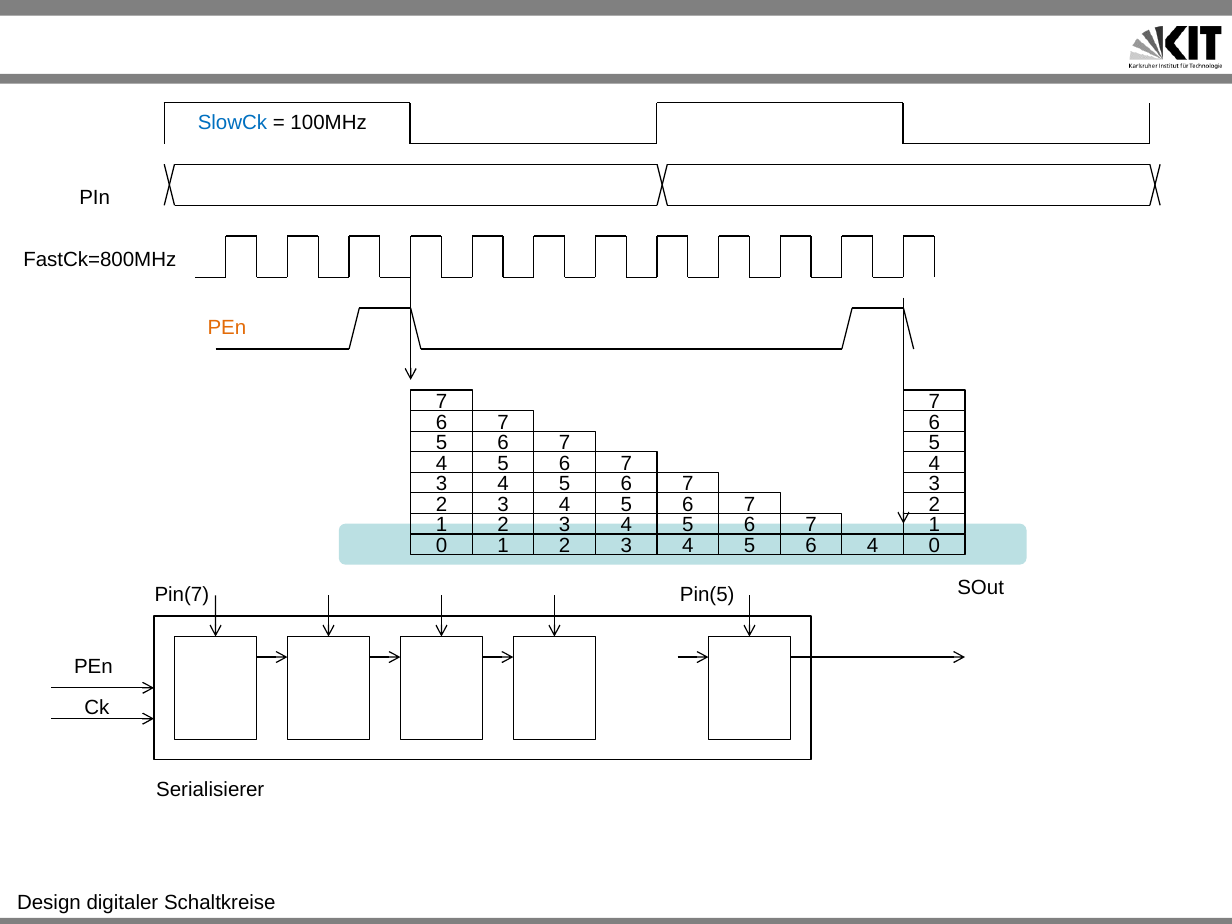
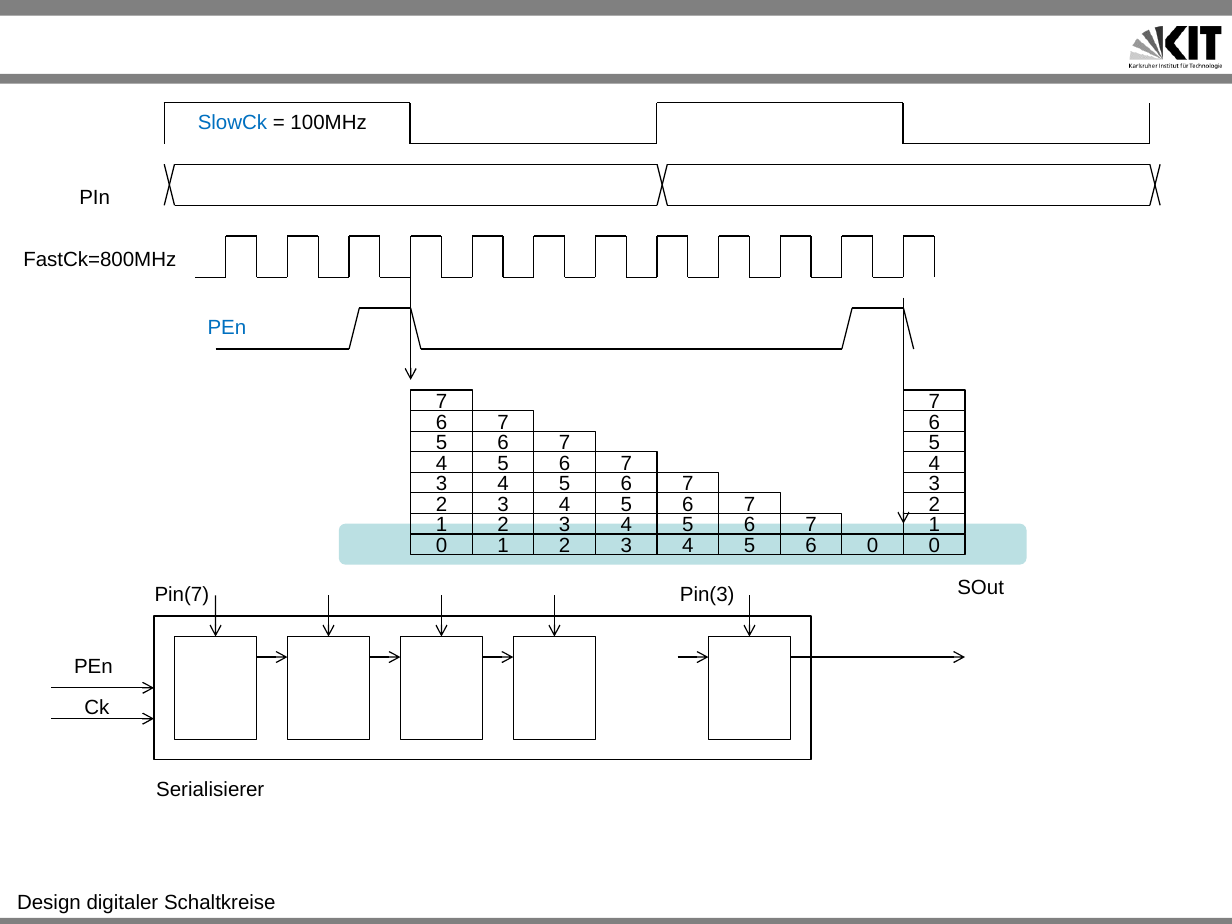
PEn colour: orange -> blue (227, 328)
6 4: 4 -> 0 (873, 546)
Pin(5: Pin(5 -> Pin(3 (707, 595)
